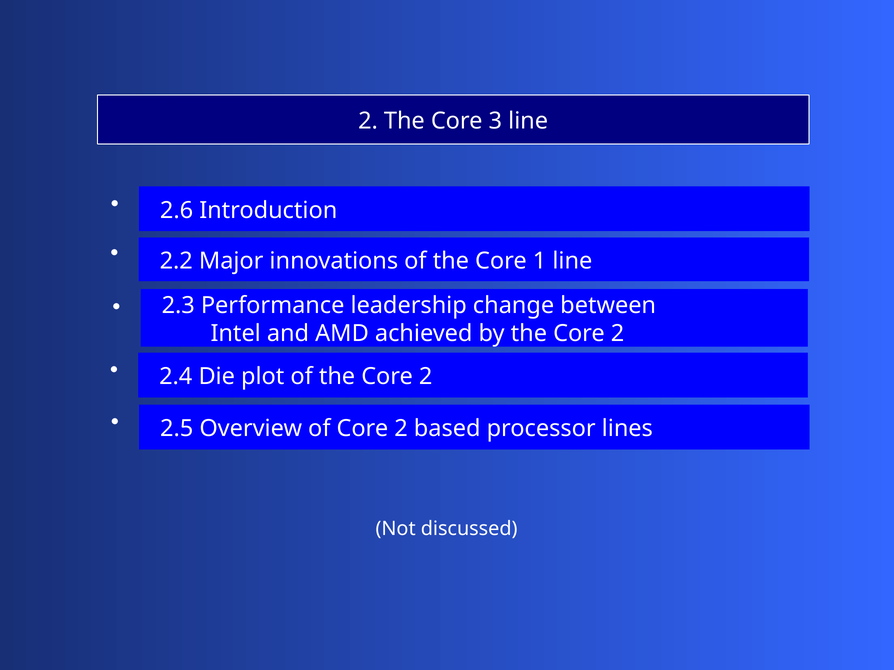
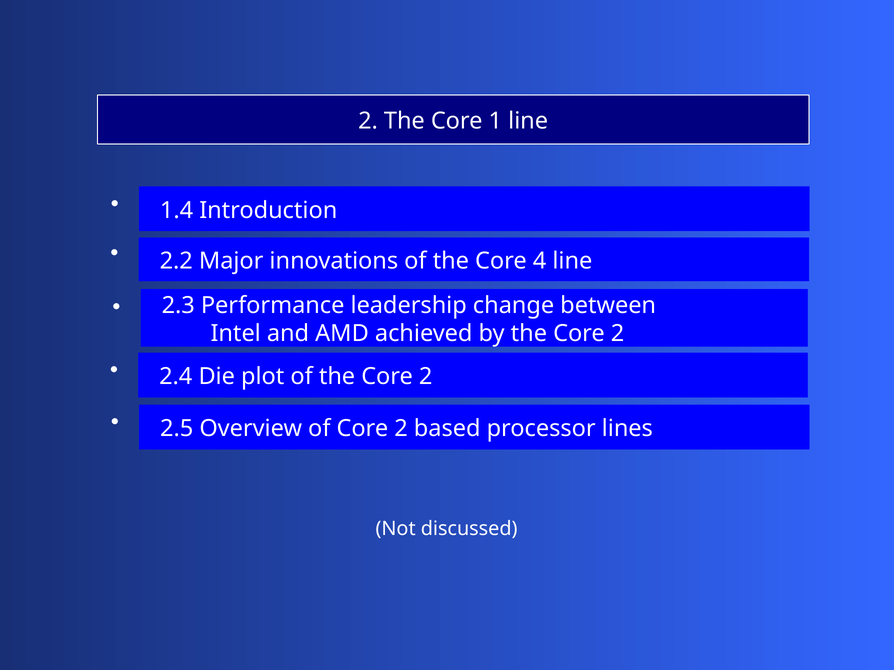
3: 3 -> 1 (495, 121)
2.6: 2.6 -> 1.4 (177, 211)
1: 1 -> 4 (540, 261)
